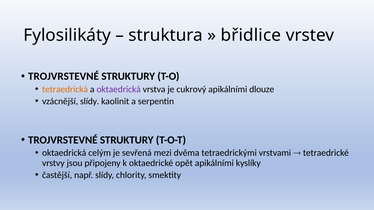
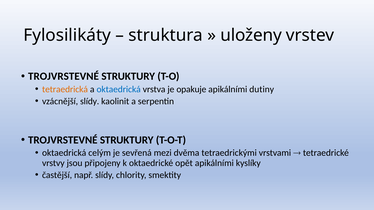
břidlice: břidlice -> uloženy (251, 35)
oktaedrická colour: purple -> blue (119, 89)
cukrový: cukrový -> opakuje (191, 89)
dlouze: dlouze -> dutiny (262, 89)
